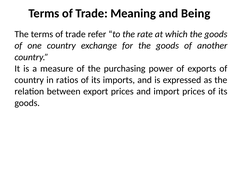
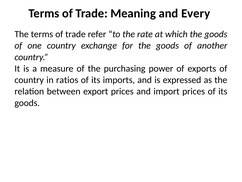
Being: Being -> Every (196, 13)
